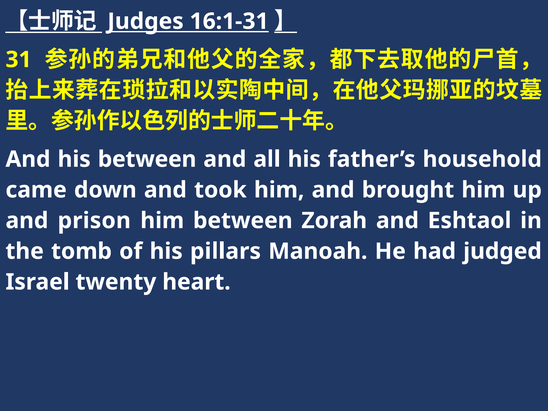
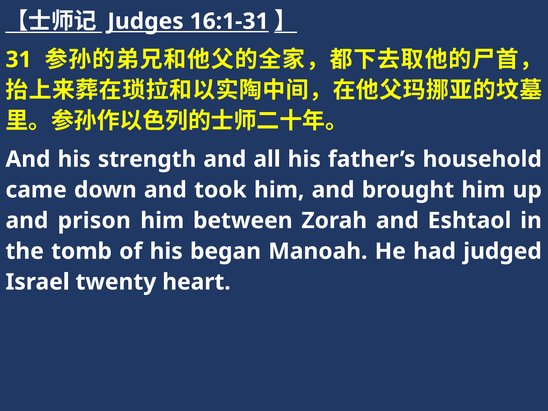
his between: between -> strength (147, 159)
pillars: pillars -> began (226, 251)
